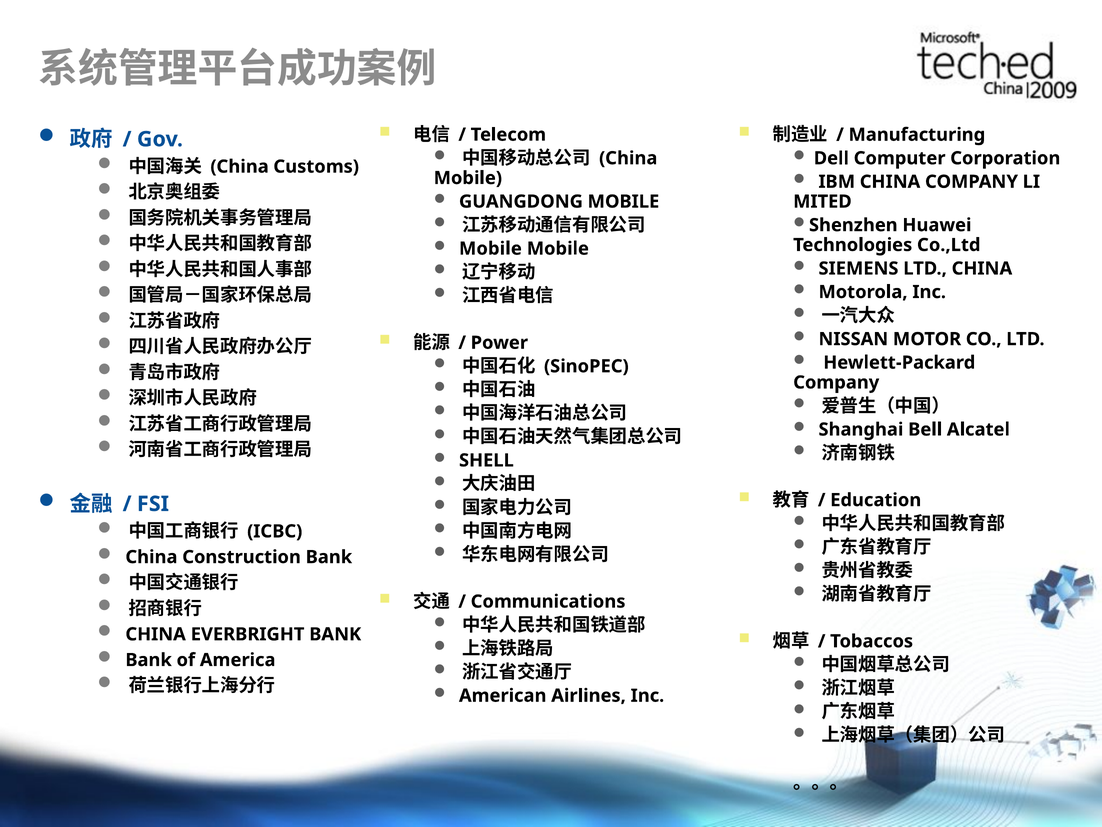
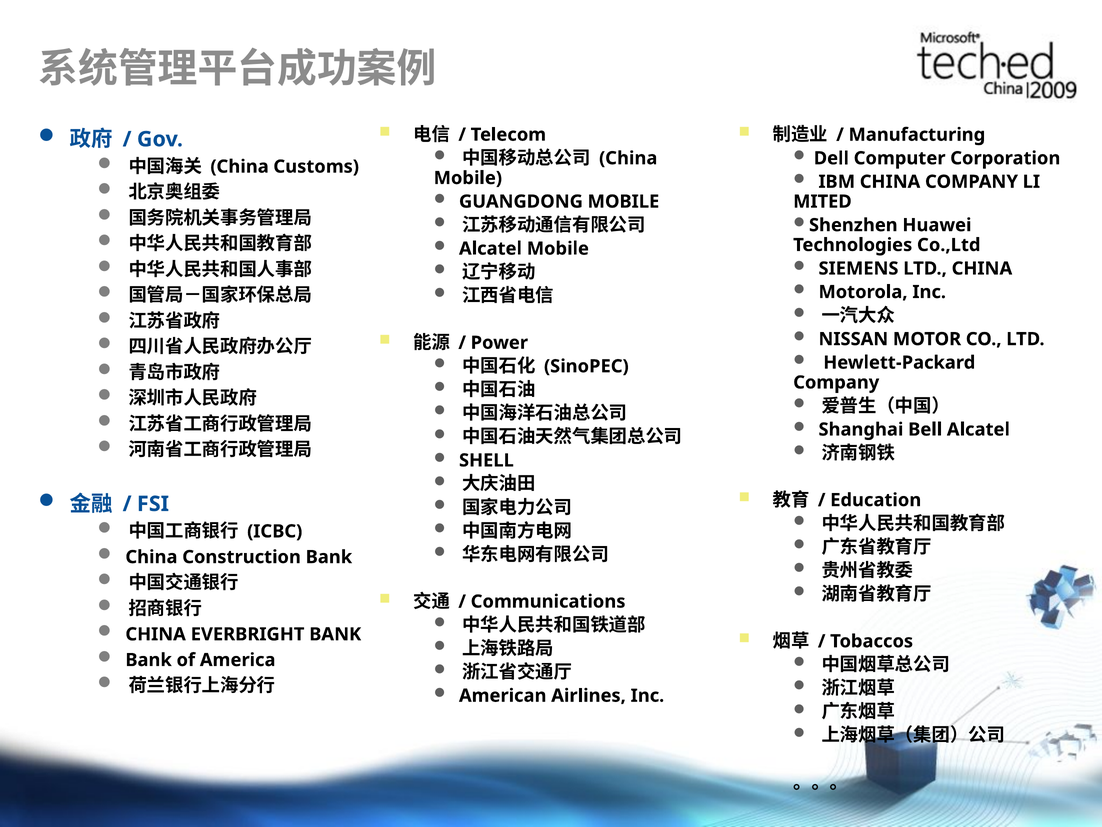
Mobile: Mobile -> Alcatel (490, 248)
